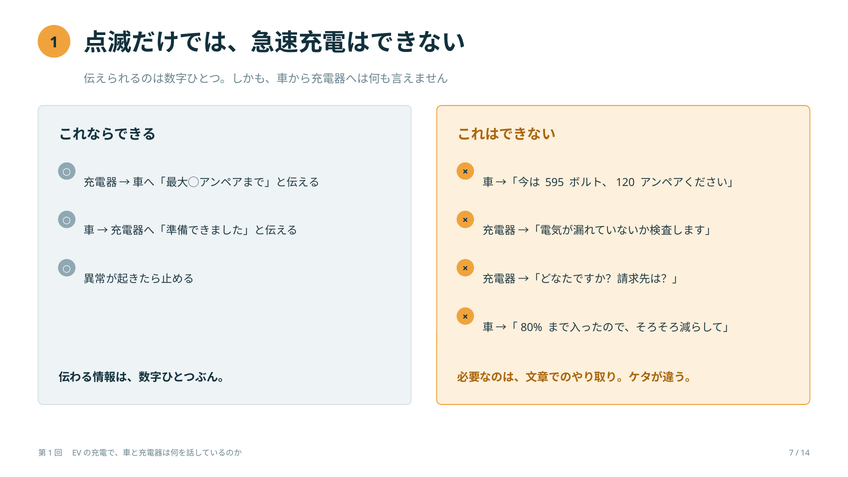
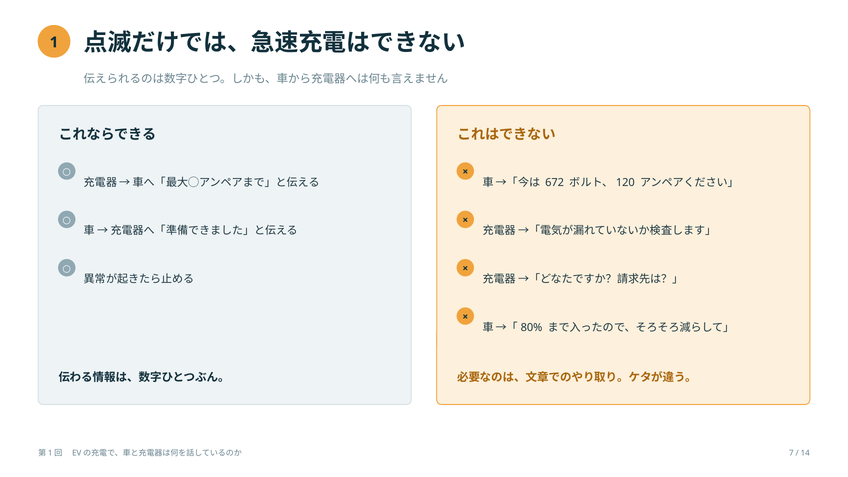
595: 595 -> 672 (555, 182)
